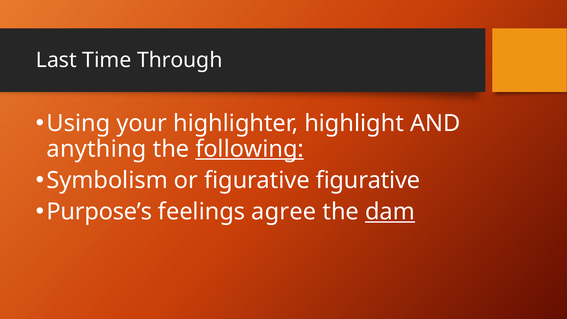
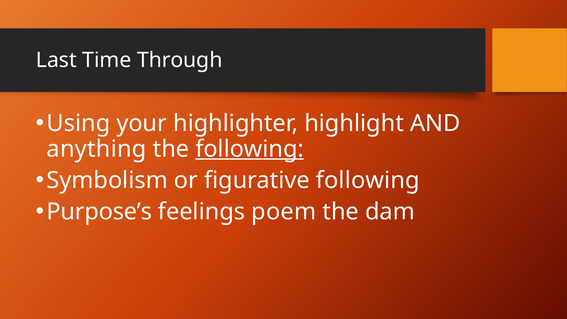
figurative figurative: figurative -> following (368, 180)
agree: agree -> poem (284, 212)
dam underline: present -> none (390, 212)
